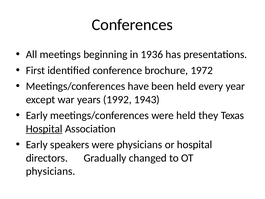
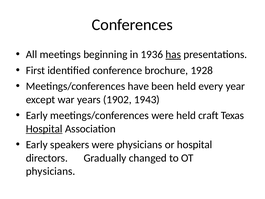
has underline: none -> present (173, 54)
1972: 1972 -> 1928 (202, 70)
1992: 1992 -> 1902 (117, 99)
they: they -> craft (208, 115)
